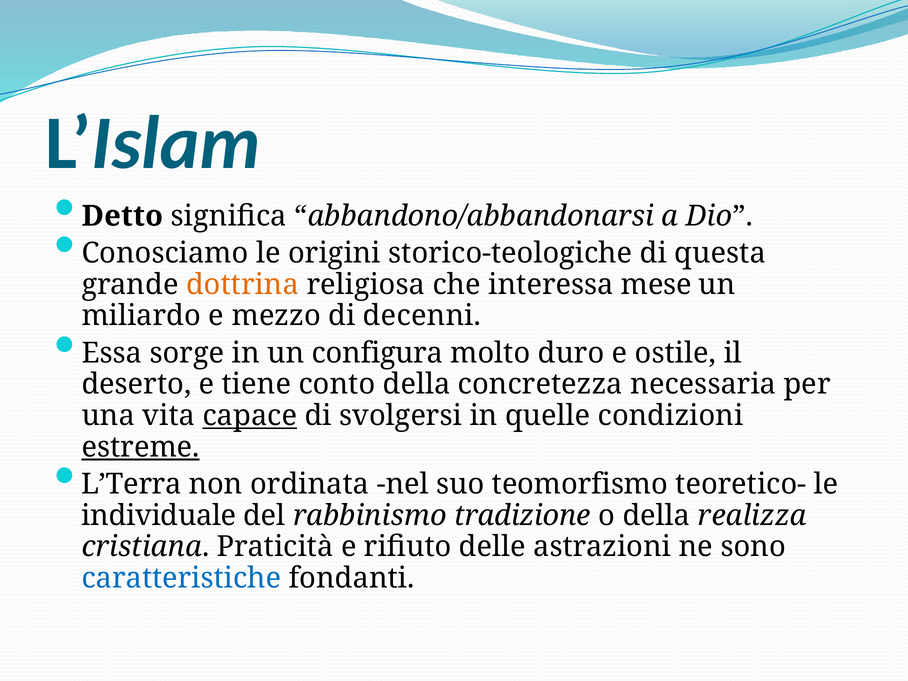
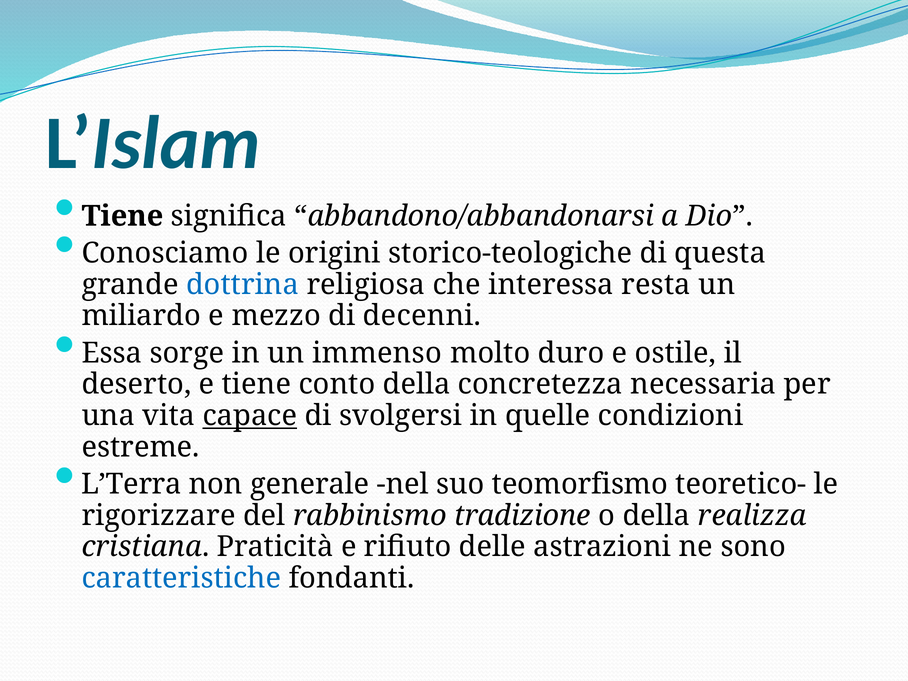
Detto: Detto -> Tiene (122, 216)
dottrina colour: orange -> blue (243, 285)
mese: mese -> resta (656, 285)
configura: configura -> immenso (377, 353)
estreme underline: present -> none (141, 447)
ordinata: ordinata -> generale (310, 484)
individuale: individuale -> rigorizzare (159, 516)
